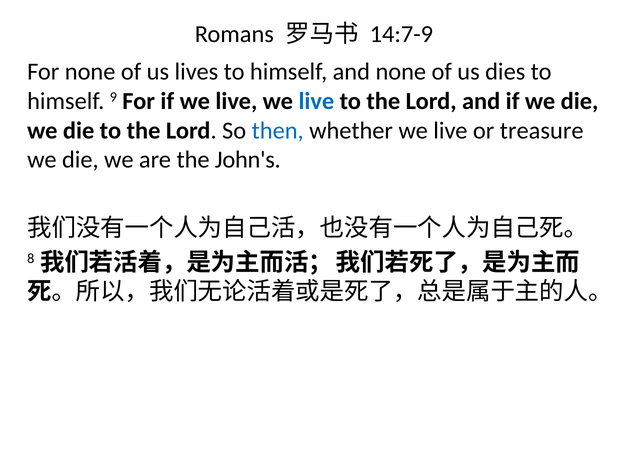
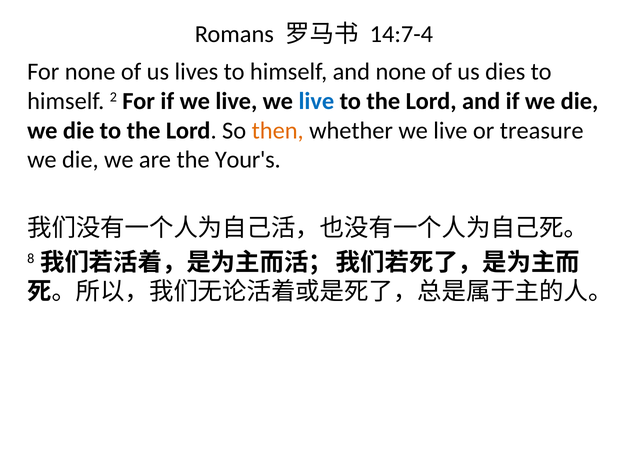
14:7-9: 14:7-9 -> 14:7-4 (401, 34)
9: 9 -> 2 (113, 97)
then colour: blue -> orange (278, 130)
John's: John's -> Your's (248, 160)
